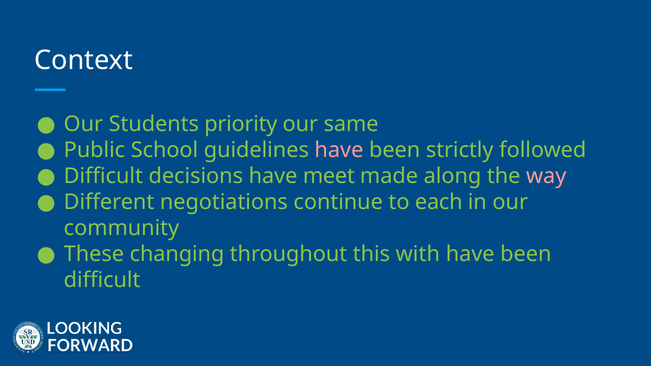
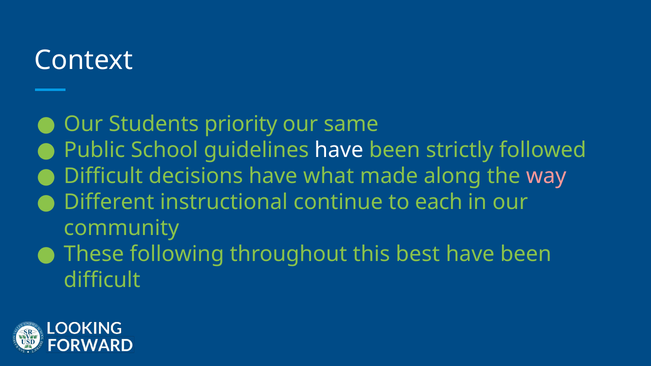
have colour: pink -> white (339, 150)
meet: meet -> what (329, 176)
negotiations: negotiations -> instructional (224, 202)
changing: changing -> following (177, 254)
with: with -> best (418, 254)
